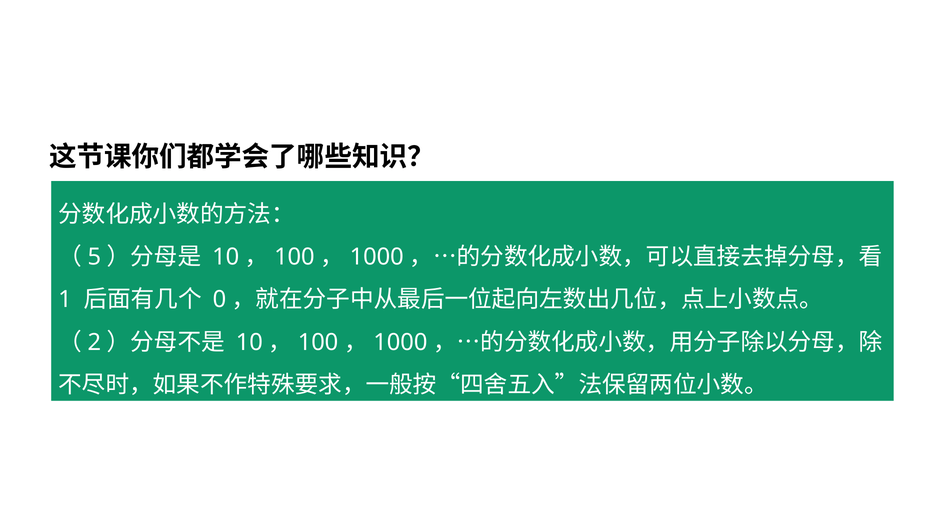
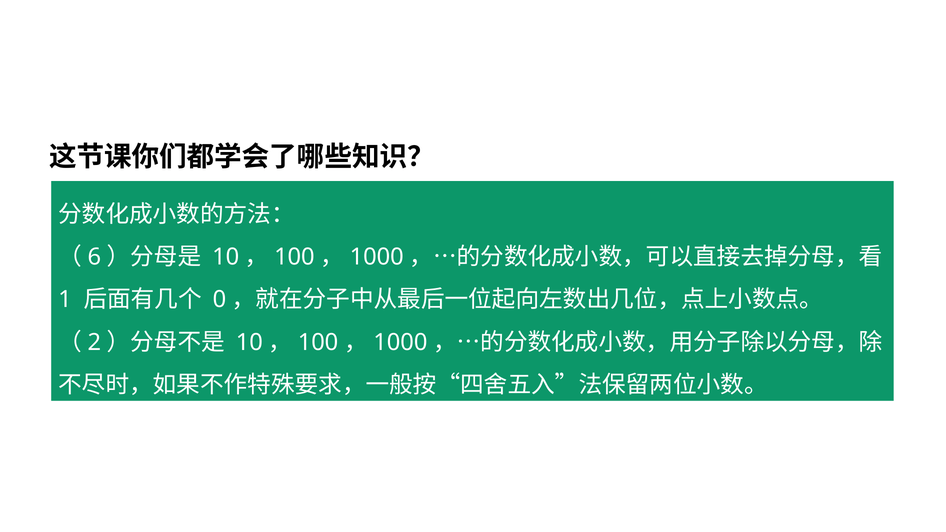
5: 5 -> 6 (94, 257)
